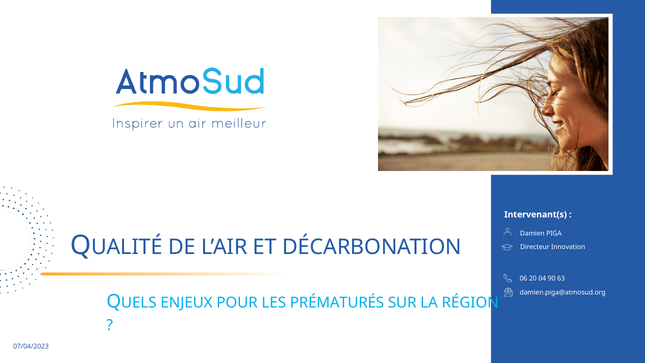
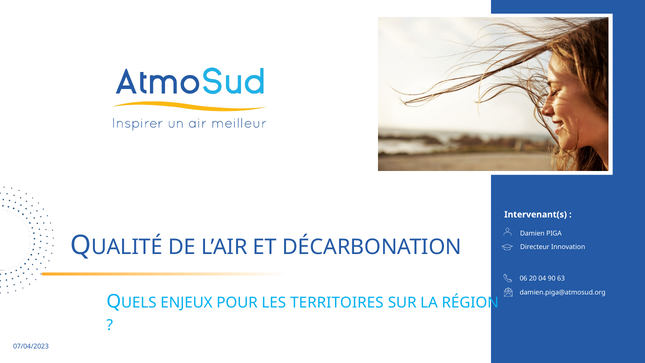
PRÉMATURÉS: PRÉMATURÉS -> TERRITOIRES (337, 303)
